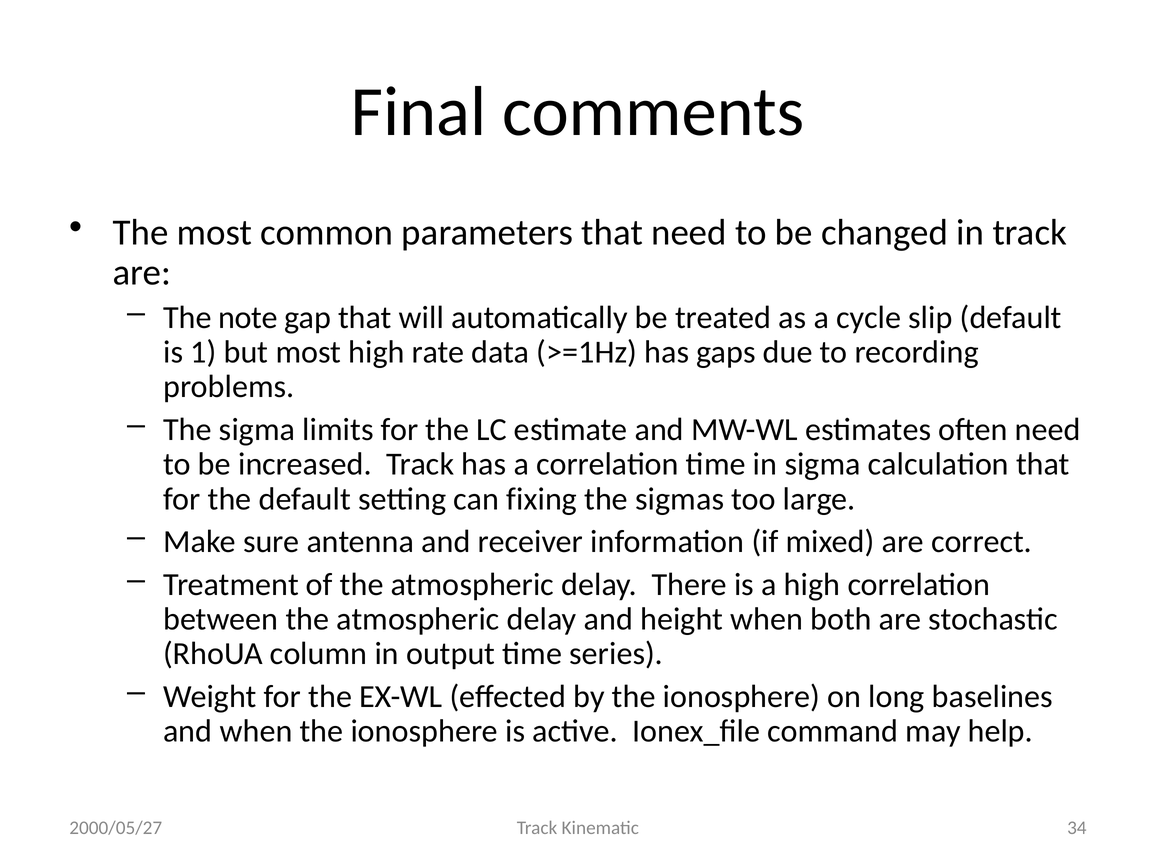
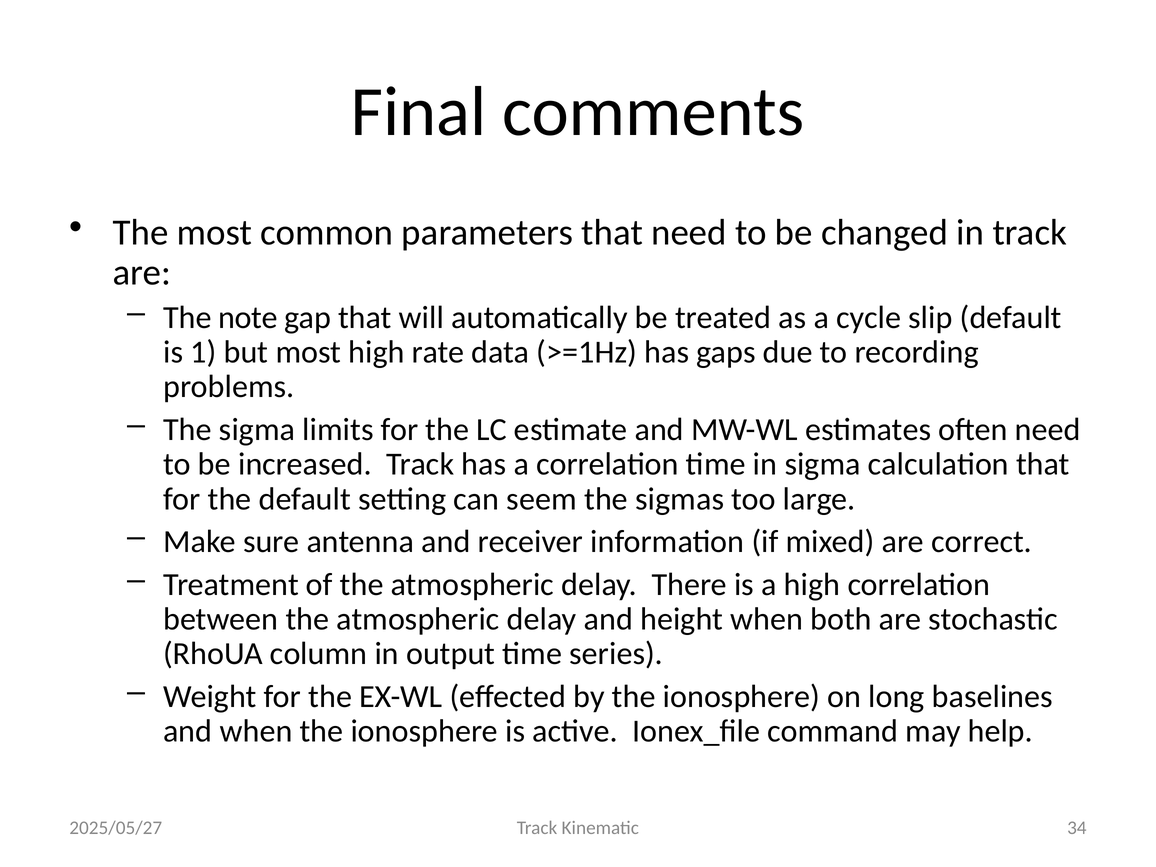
fixing: fixing -> seem (542, 499)
2000/05/27: 2000/05/27 -> 2025/05/27 (116, 828)
